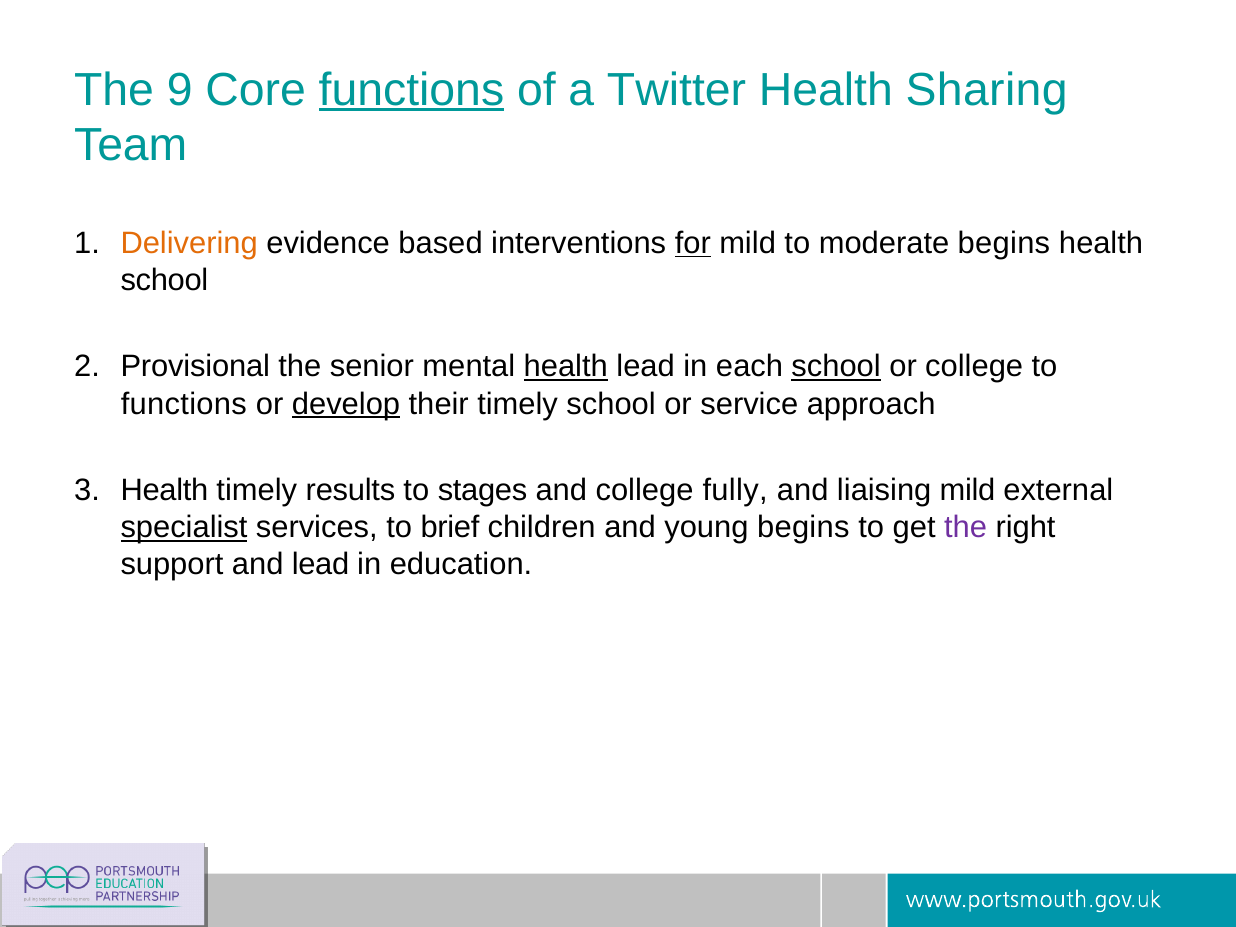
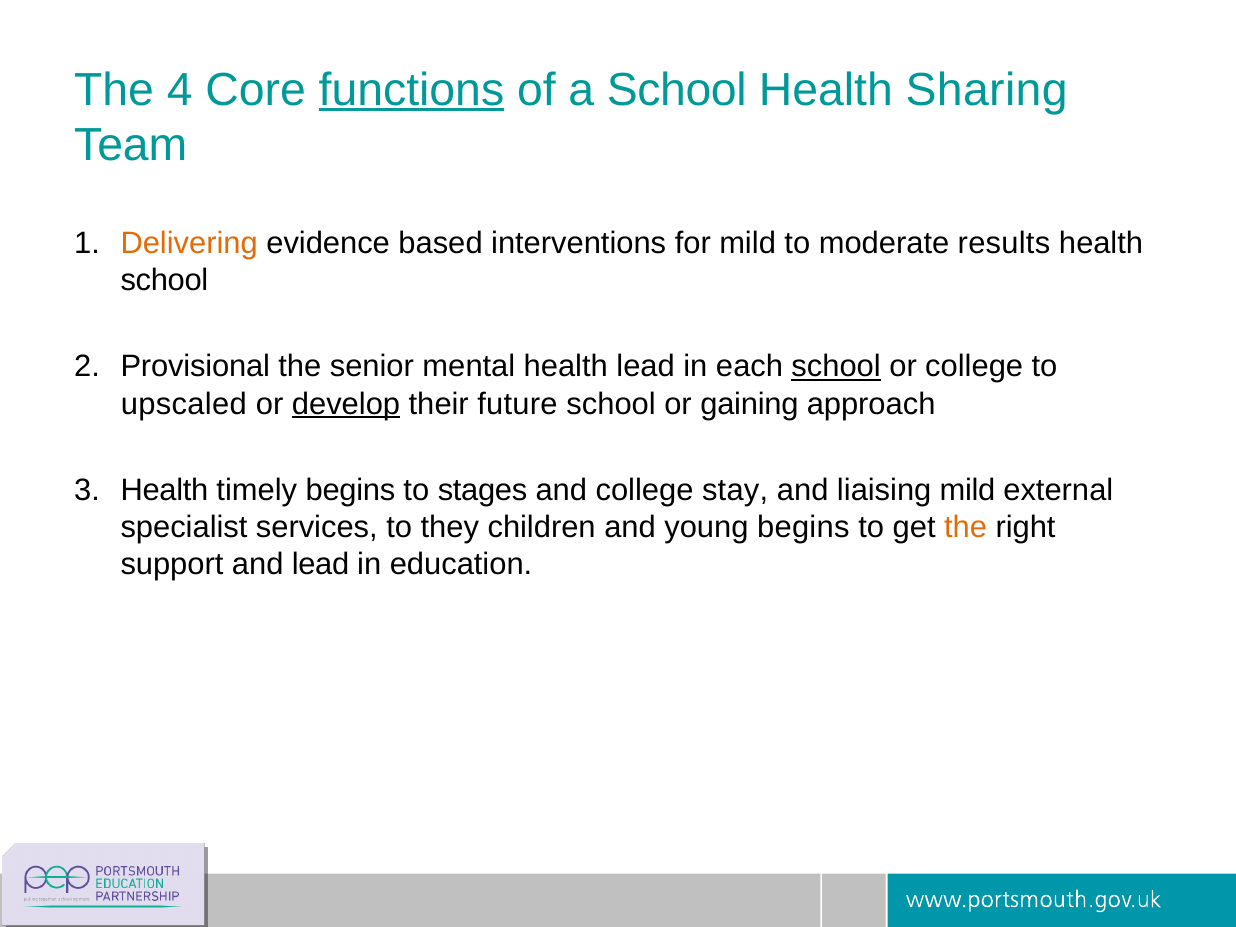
9: 9 -> 4 (180, 90)
a Twitter: Twitter -> School (677, 90)
for underline: present -> none (693, 243)
moderate begins: begins -> results (1004, 243)
health underline: present -> none (566, 367)
functions: functions -> upscaled (184, 404)
their timely: timely -> future (517, 404)
service: service -> gaining (749, 404)
timely results: results -> begins (350, 490)
fully: fully -> stay (735, 490)
specialist underline: present -> none (184, 527)
brief: brief -> they (450, 527)
the colour: purple -> orange (966, 527)
